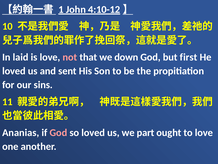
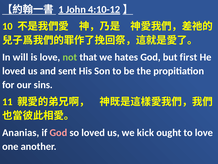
laid: laid -> will (21, 57)
not colour: pink -> light green (70, 57)
down: down -> hates (126, 57)
part: part -> kick (145, 132)
